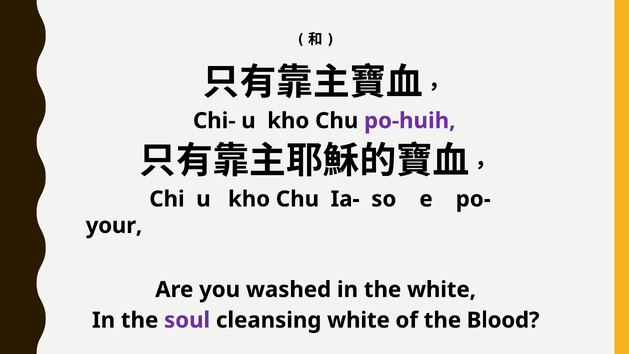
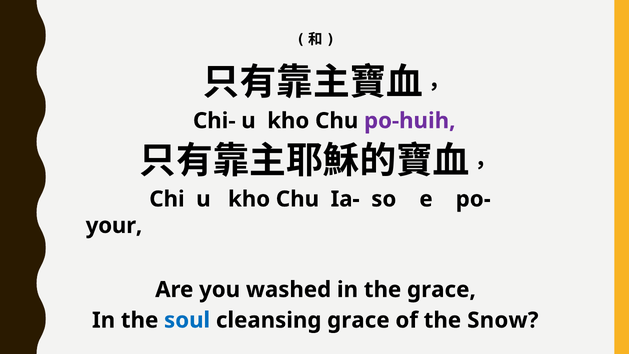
the white: white -> grace (441, 290)
soul colour: purple -> blue (187, 320)
cleansing white: white -> grace (358, 320)
Blood: Blood -> Snow (503, 320)
